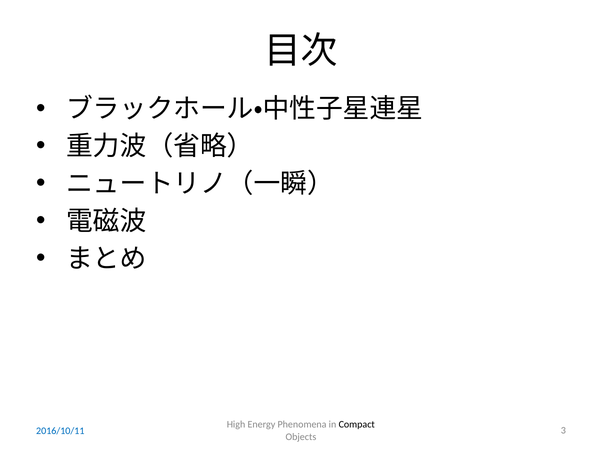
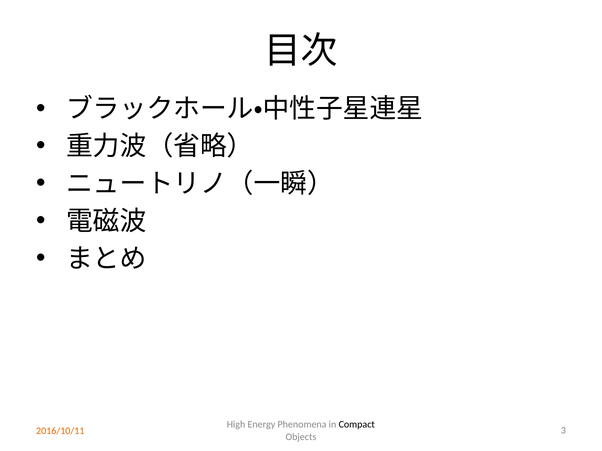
2016/10/11 colour: blue -> orange (60, 431)
